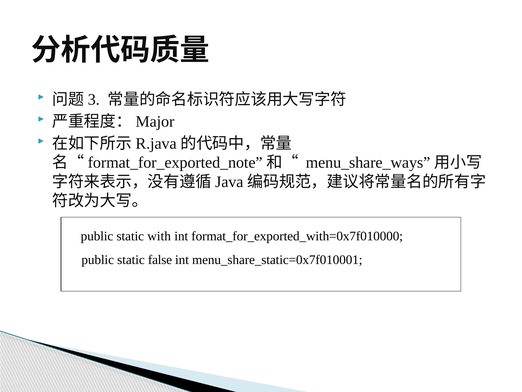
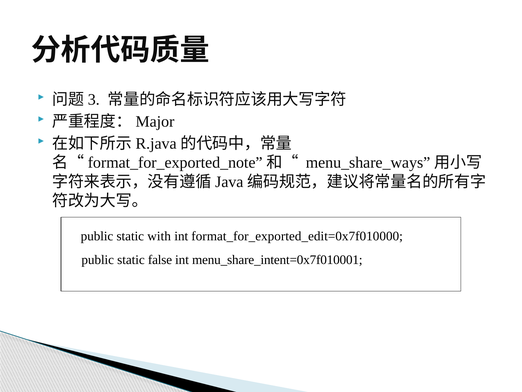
format_for_exported_with=0x7f010000: format_for_exported_with=0x7f010000 -> format_for_exported_edit=0x7f010000 (297, 236)
menu_share_static=0x7f010001: menu_share_static=0x7f010001 -> menu_share_intent=0x7f010001 (277, 259)
